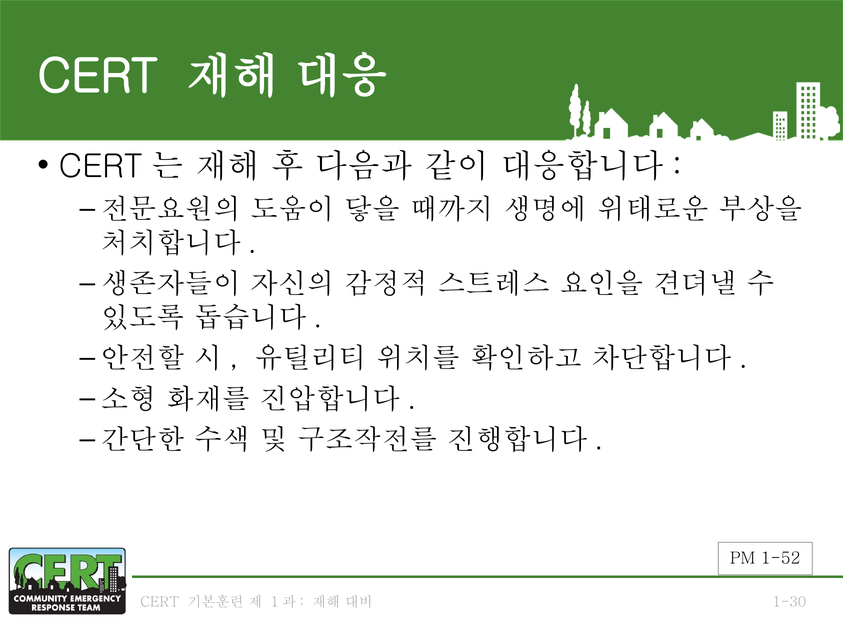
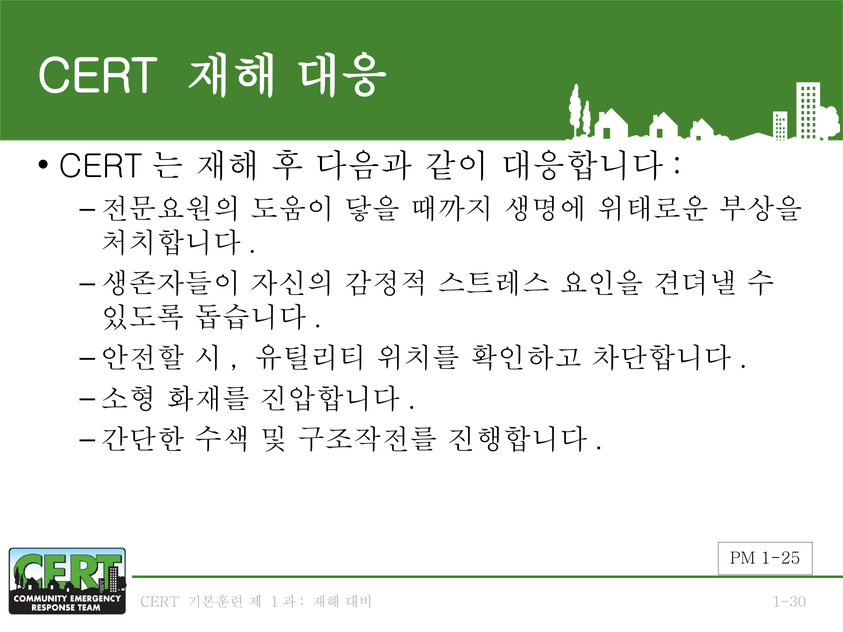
1-52: 1-52 -> 1-25 (781, 559)
